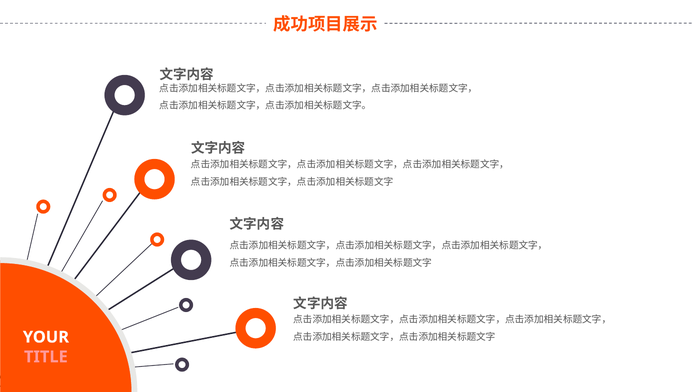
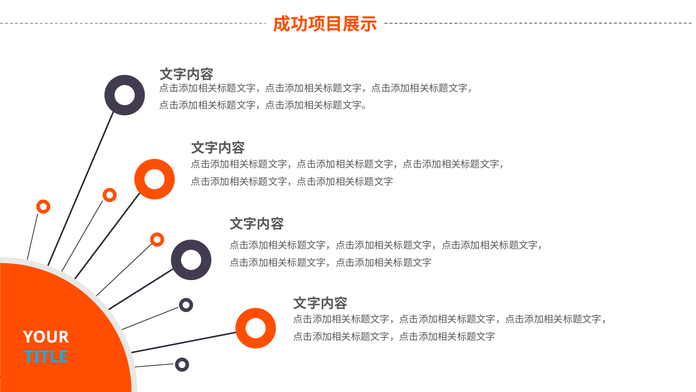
TITLE colour: pink -> light blue (46, 357)
